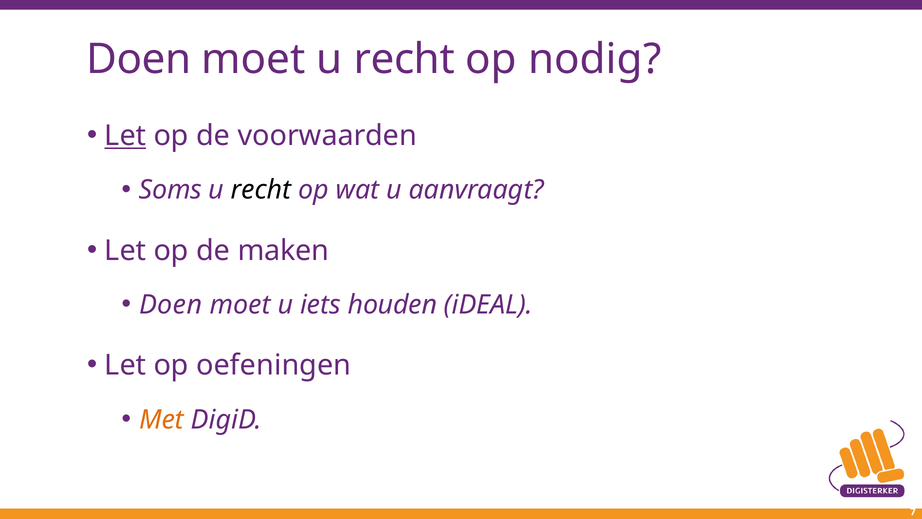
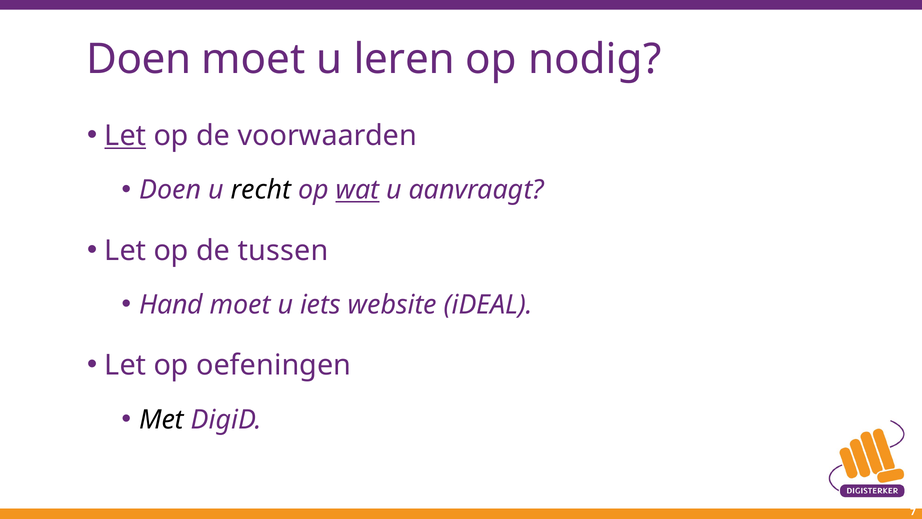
moet u recht: recht -> leren (404, 59)
Soms: Soms -> Doen (170, 190)
wat underline: none -> present (357, 190)
maken: maken -> tussen (283, 250)
Doen: Doen -> Hand (171, 305)
houden: houden -> website (392, 305)
Met colour: orange -> black (161, 419)
